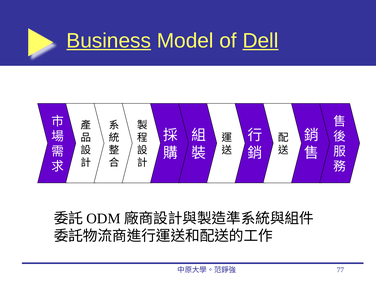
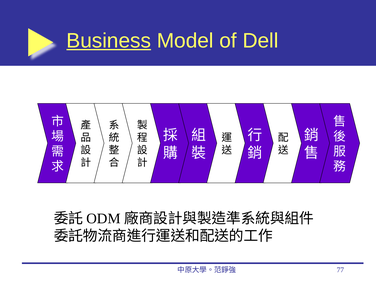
Dell underline: present -> none (261, 41)
